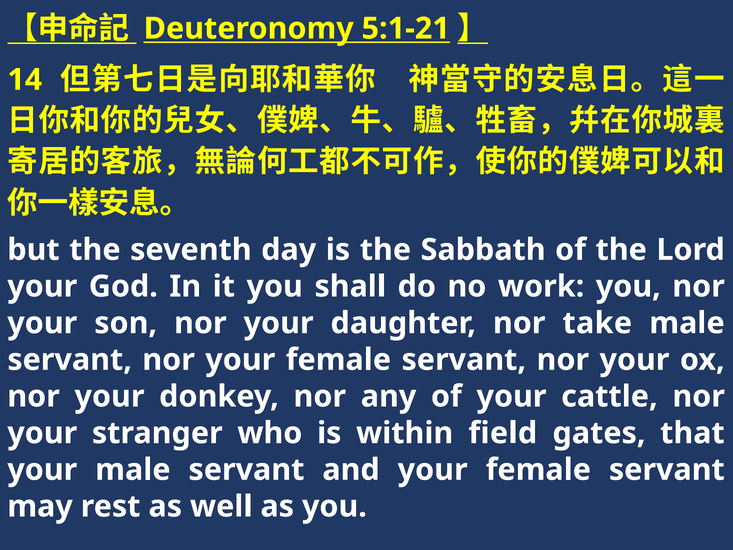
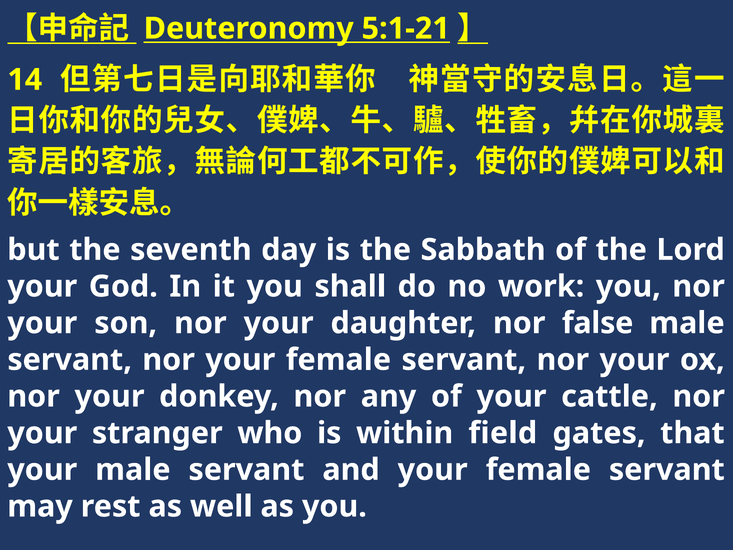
take: take -> false (598, 323)
